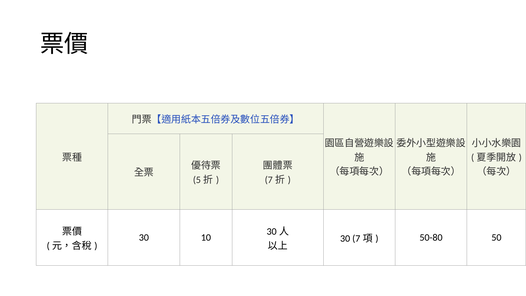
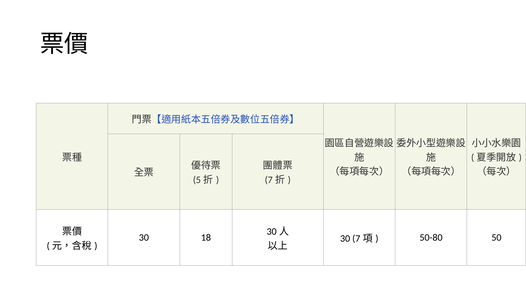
10: 10 -> 18 (206, 238)
